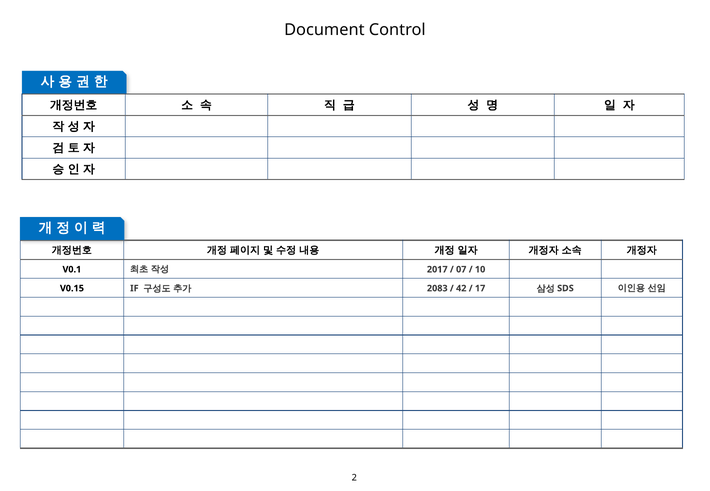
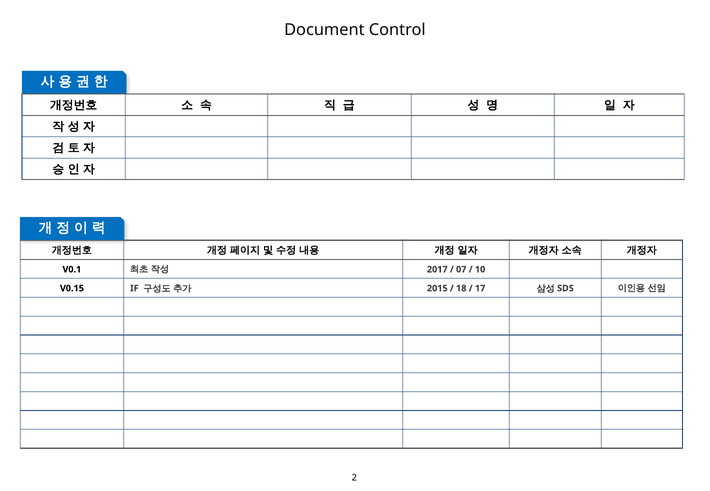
2083: 2083 -> 2015 (437, 289)
42: 42 -> 18 (461, 289)
